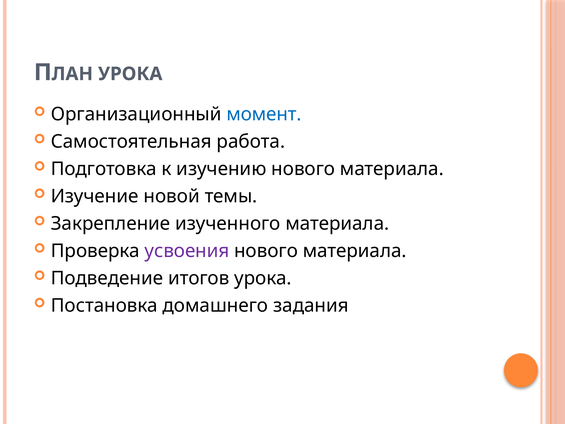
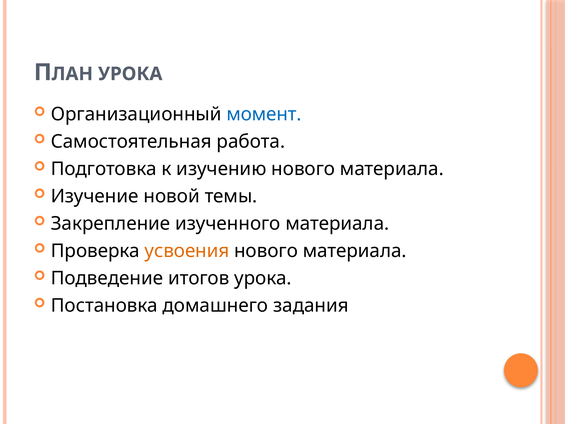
усвоения colour: purple -> orange (187, 251)
